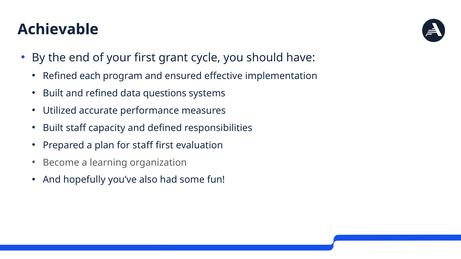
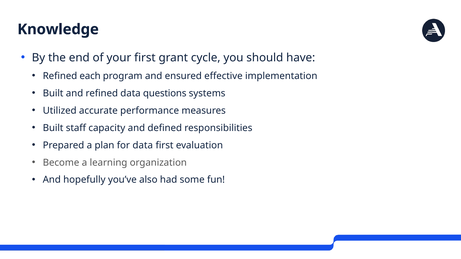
Achievable: Achievable -> Knowledge (58, 29)
for staff: staff -> data (143, 145)
